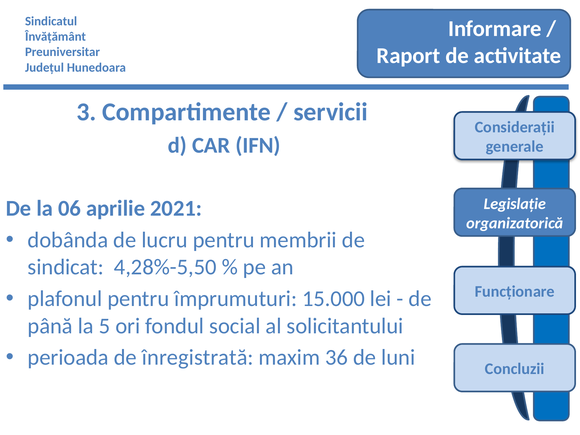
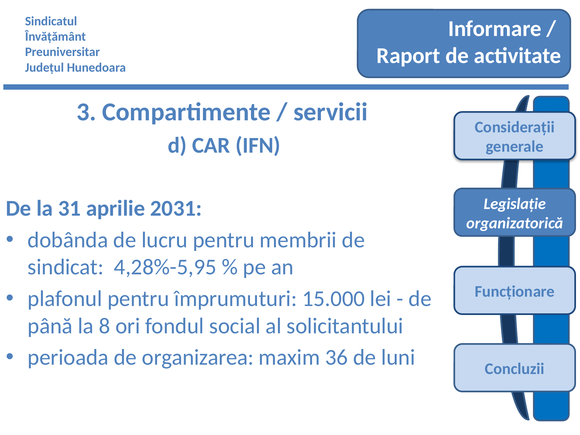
06: 06 -> 31 (69, 209)
2021: 2021 -> 2031 (176, 209)
4,28%-5,50: 4,28%-5,50 -> 4,28%-5,95 (165, 267)
5: 5 -> 8 (105, 326)
înregistrată: înregistrată -> organizarea (198, 357)
